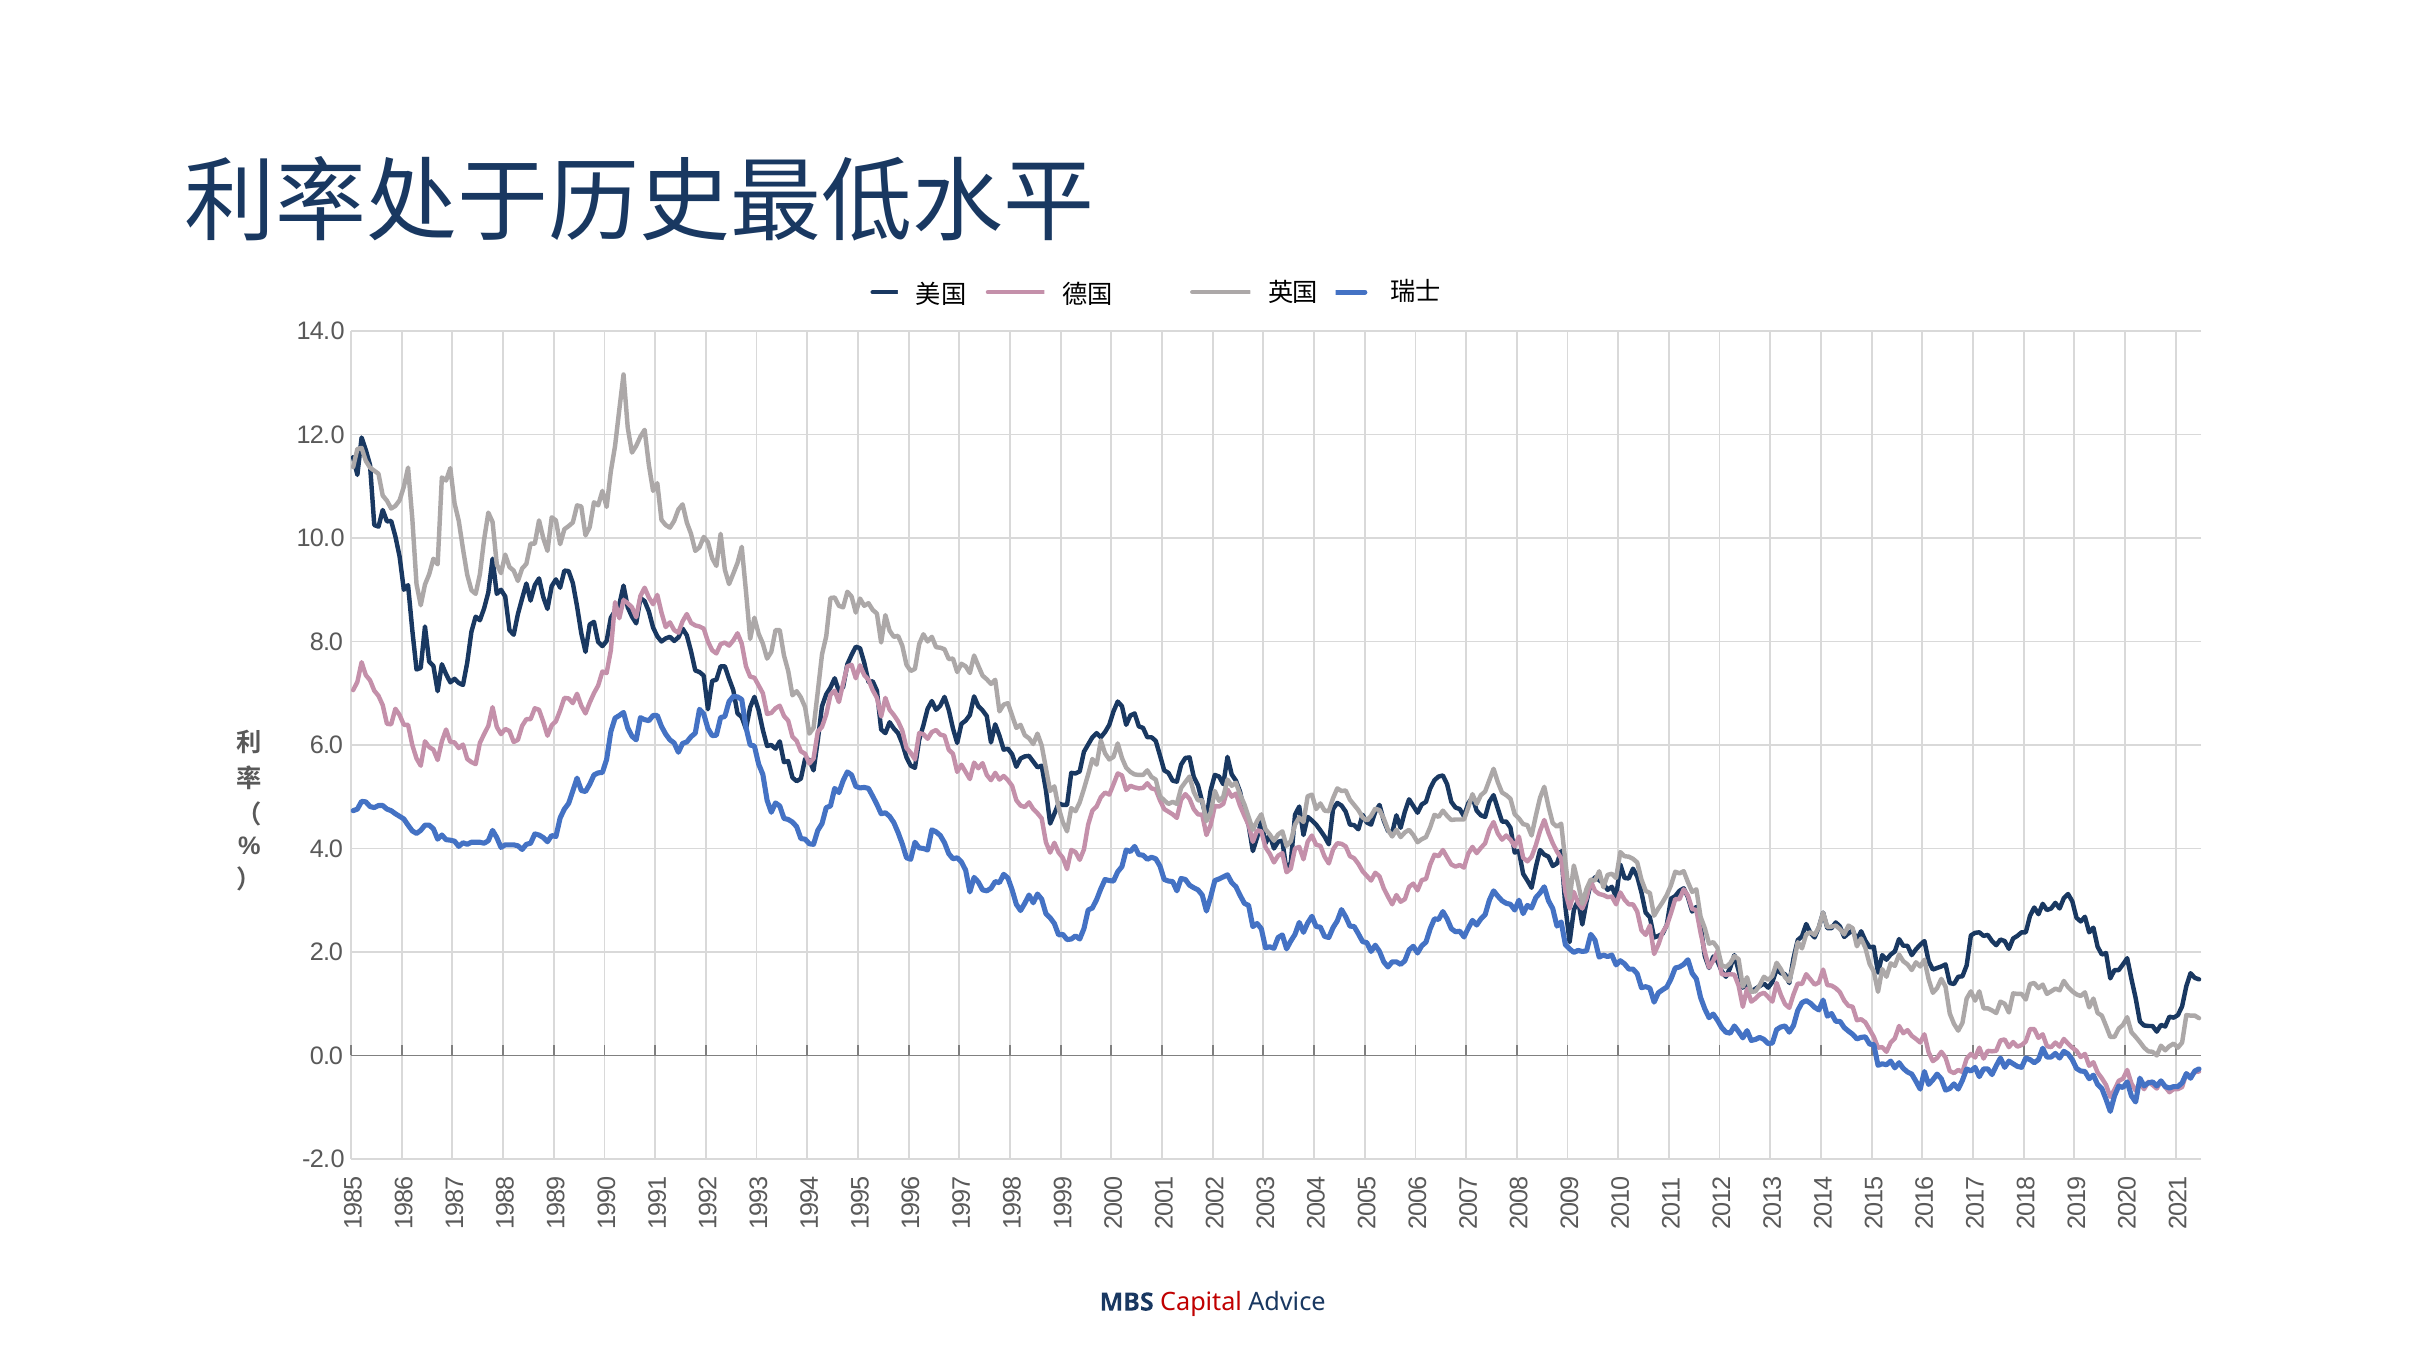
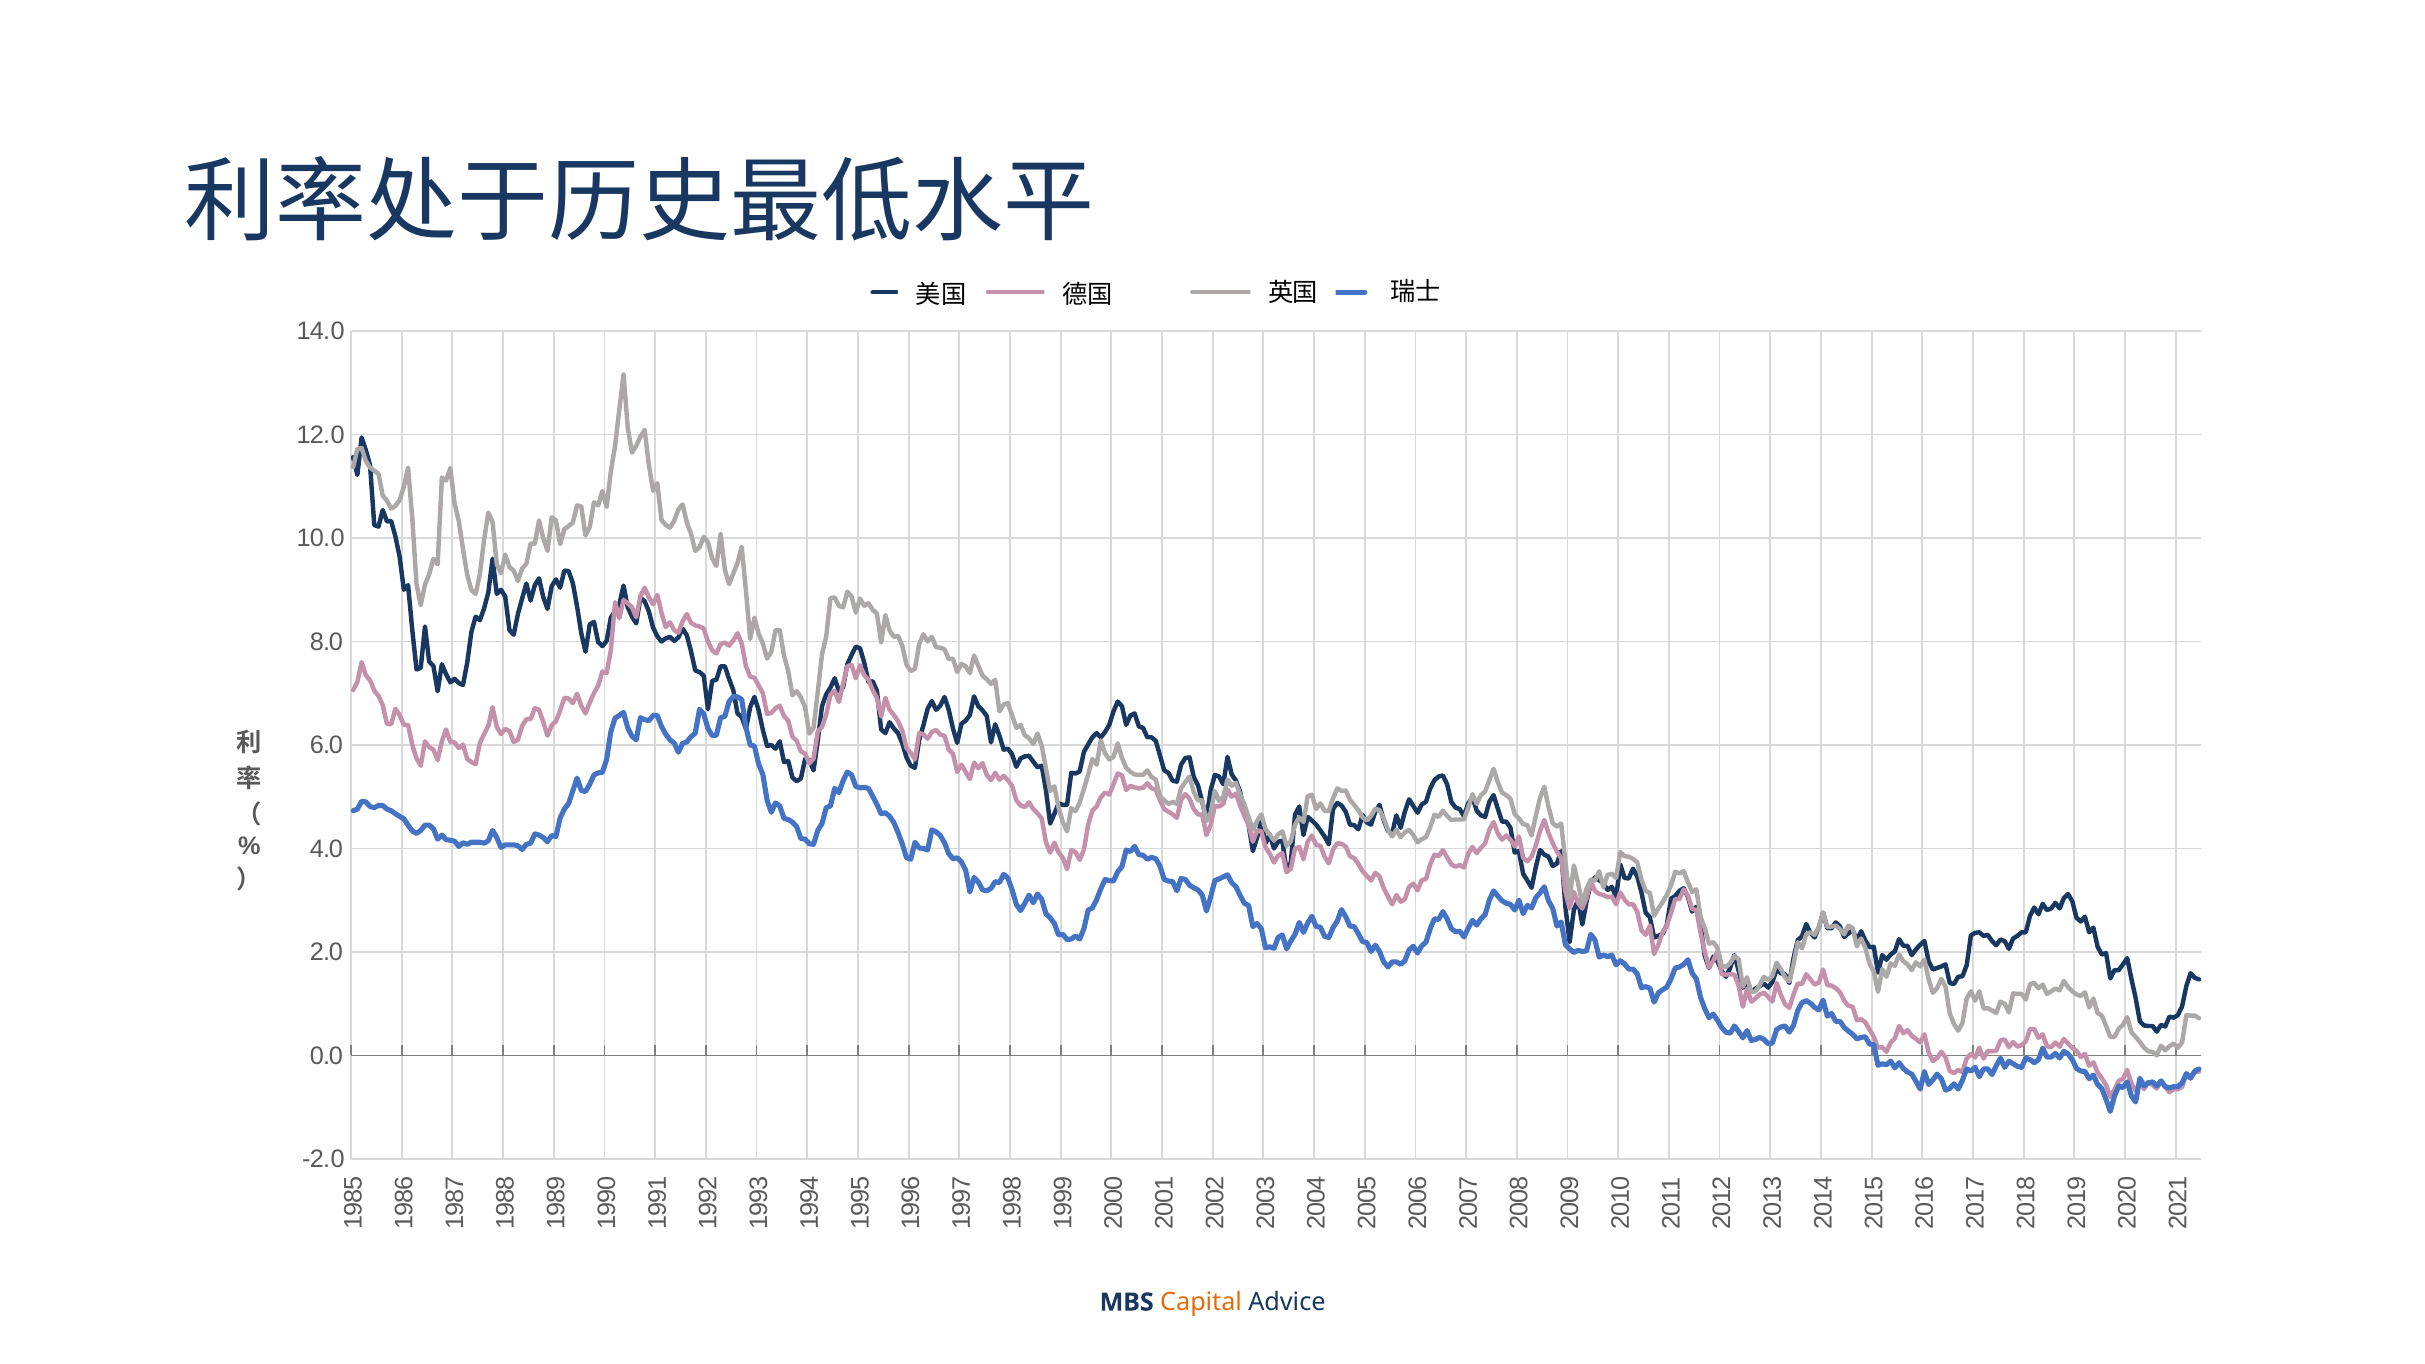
Capital colour: red -> orange (1201, 1302)
